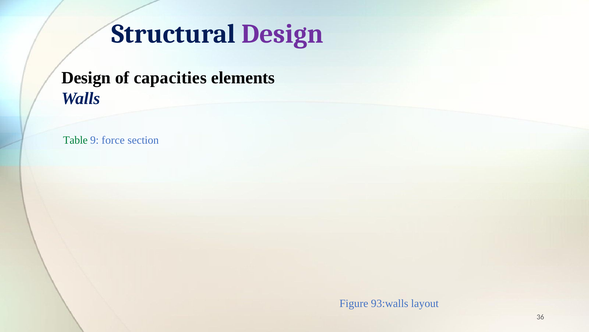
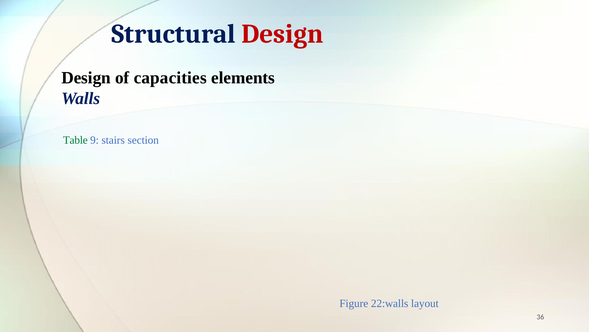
Design colour: purple -> red (283, 34)
force: force -> stairs (113, 140)
93:walls: 93:walls -> 22:walls (390, 303)
